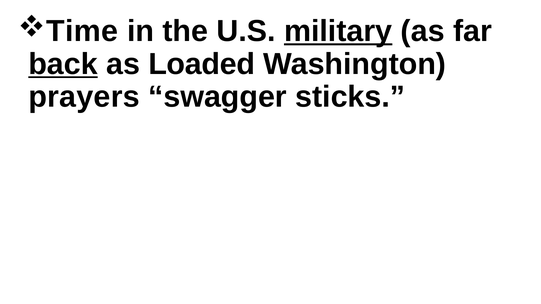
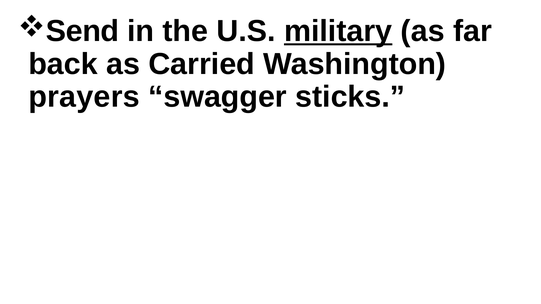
Time: Time -> Send (83, 31)
back underline: present -> none (63, 64)
Loaded: Loaded -> Carried (202, 64)
